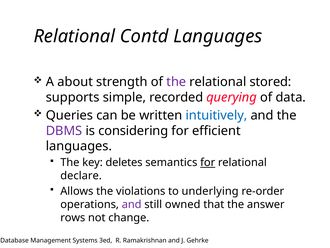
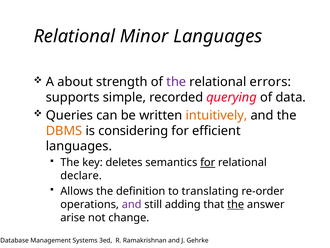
Contd: Contd -> Minor (144, 36)
stored: stored -> errors (270, 82)
intuitively colour: blue -> orange (216, 115)
DBMS colour: purple -> orange (64, 130)
violations: violations -> definition (141, 191)
underlying: underlying -> translating (210, 191)
owned: owned -> adding (183, 204)
the underline: none -> present (236, 204)
rows: rows -> arise (73, 217)
